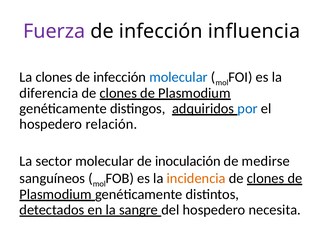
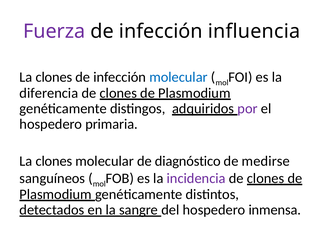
por colour: blue -> purple (248, 109)
relación: relación -> primaria (112, 124)
sector: sector -> clones (54, 161)
inoculación: inoculación -> diagnóstico (188, 161)
incidencia colour: orange -> purple (196, 178)
necesita: necesita -> inmensa (275, 210)
